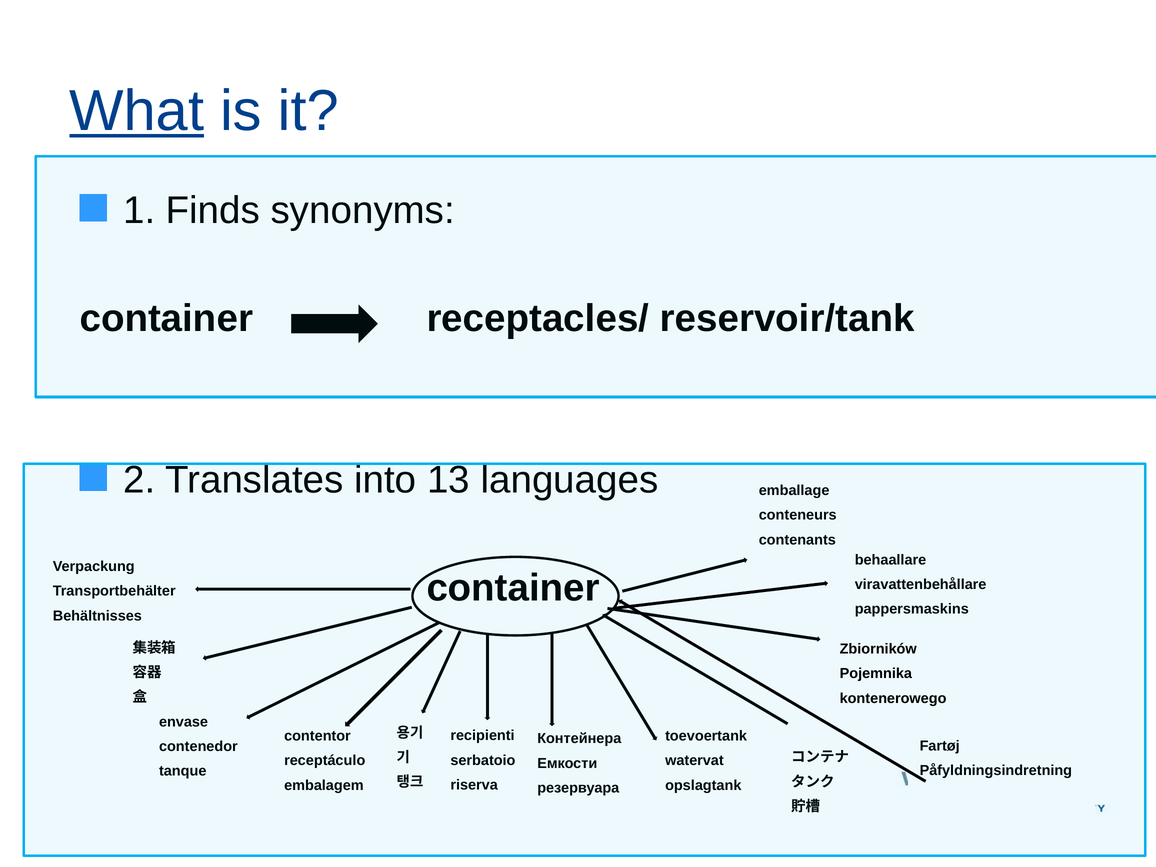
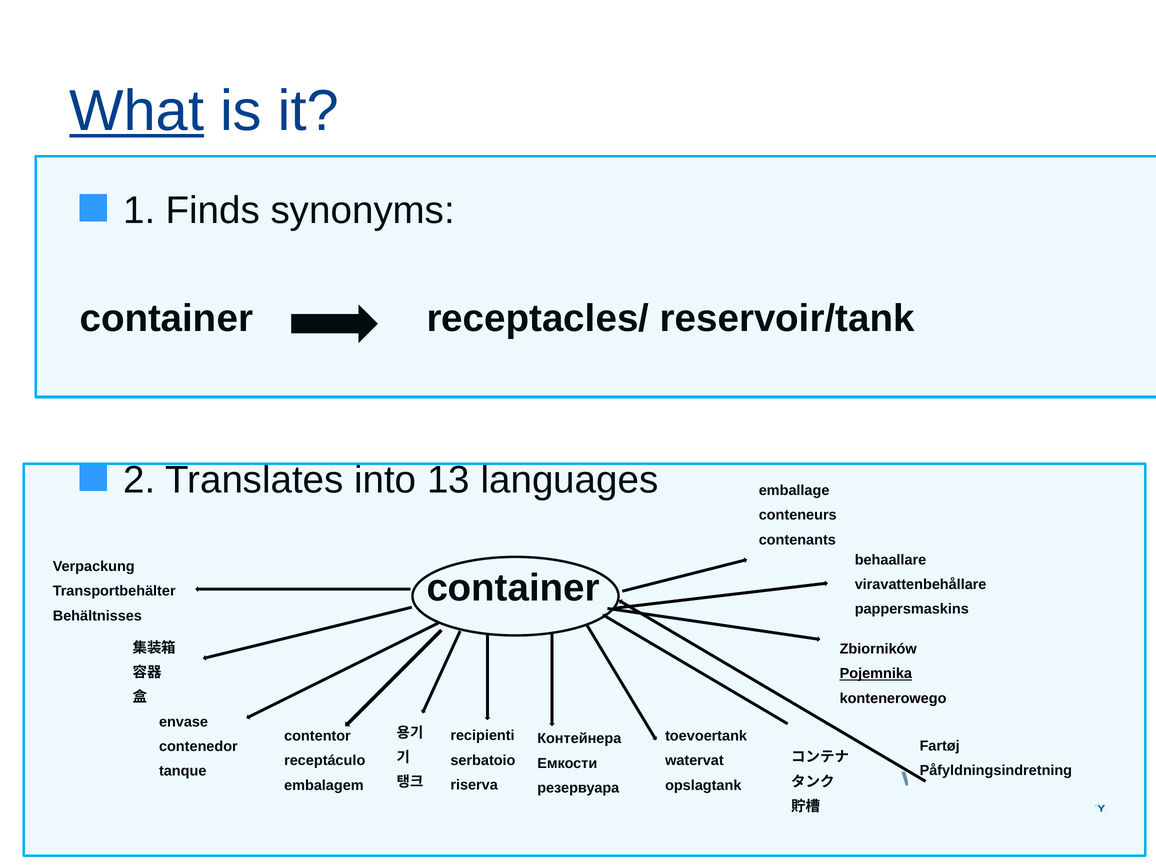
Pojemnika underline: none -> present (876, 674)
